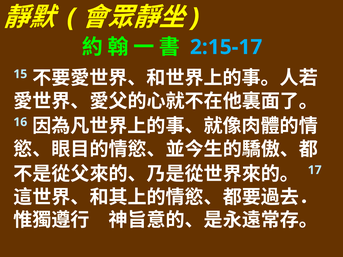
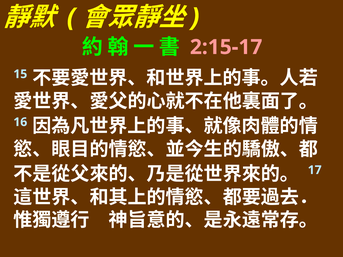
2:15-17 colour: light blue -> pink (226, 47)
